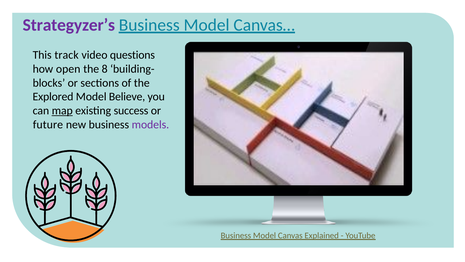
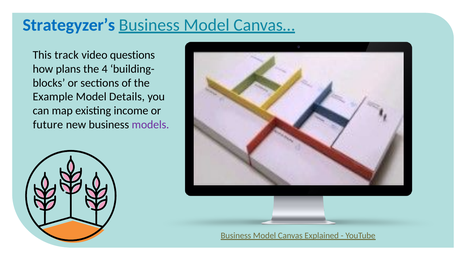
Strategyzer’s colour: purple -> blue (69, 25)
open: open -> plans (68, 69)
8: 8 -> 4 (105, 69)
Explored: Explored -> Example (53, 97)
Believe: Believe -> Details (127, 97)
map underline: present -> none (62, 111)
success: success -> income (131, 111)
